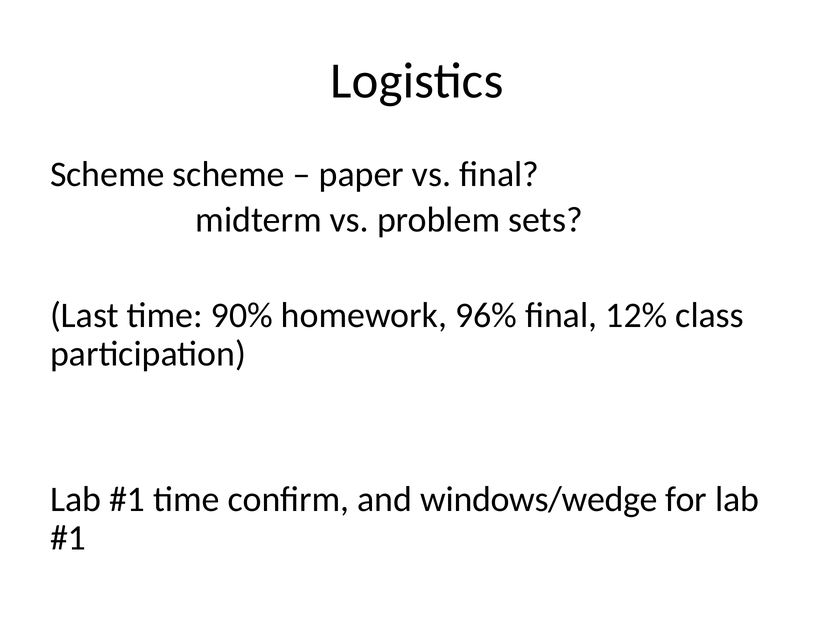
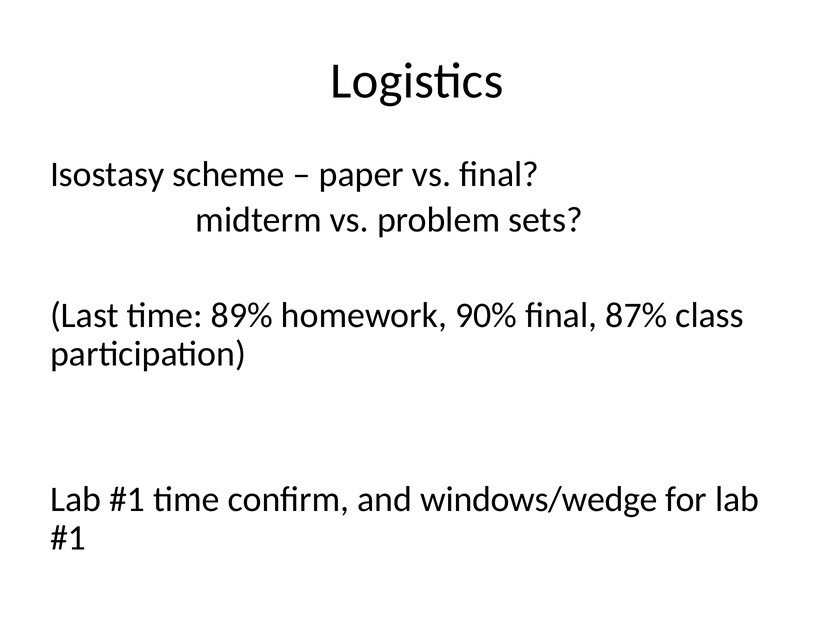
Scheme: Scheme -> Isostasy (107, 174)
90%: 90% -> 89% (242, 315)
96%: 96% -> 90% (486, 315)
12%: 12% -> 87% (636, 315)
